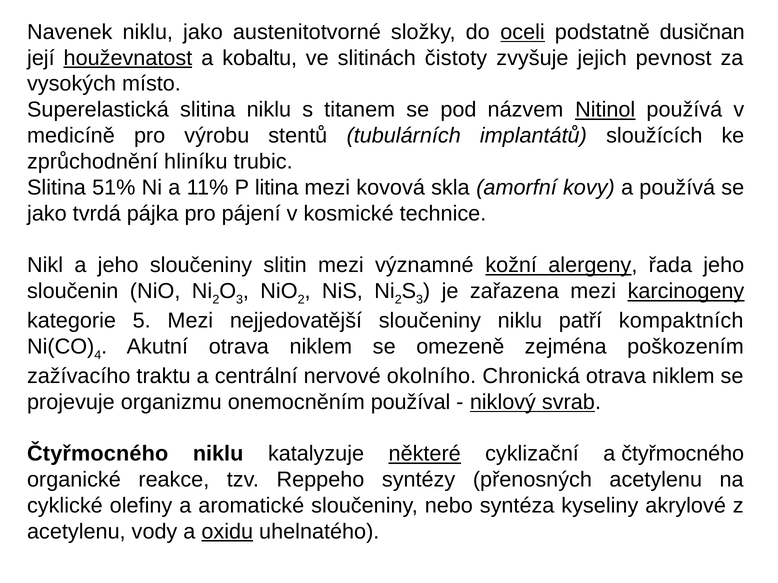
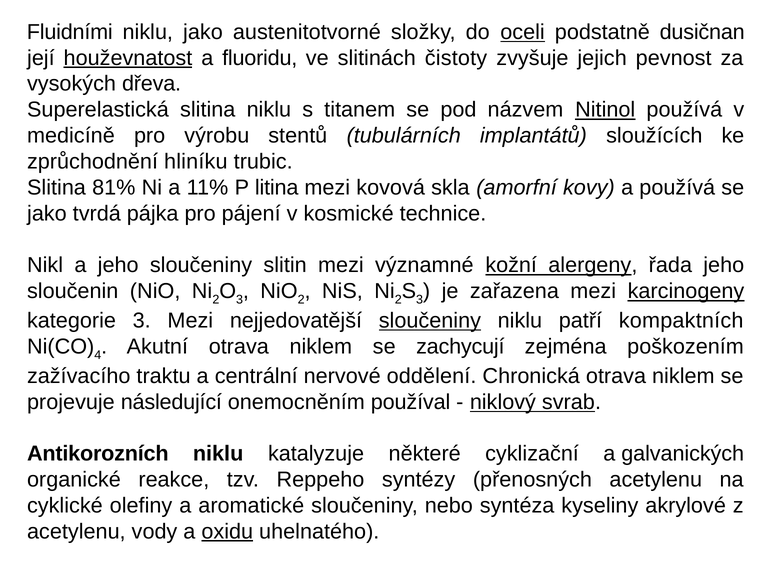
Navenek: Navenek -> Fluidními (70, 32)
kobaltu: kobaltu -> fluoridu (260, 58)
místo: místo -> dřeva (152, 84)
51%: 51% -> 81% (114, 188)
kategorie 5: 5 -> 3 (142, 321)
sloučeniny underline: none -> present (430, 321)
omezeně: omezeně -> zachycují (460, 347)
okolního: okolního -> oddělení (432, 376)
organizmu: organizmu -> následující (171, 402)
Čtyřmocného: Čtyřmocného -> Antikorozních (98, 454)
některé underline: present -> none (425, 454)
a čtyřmocného: čtyřmocného -> galvanických (683, 454)
